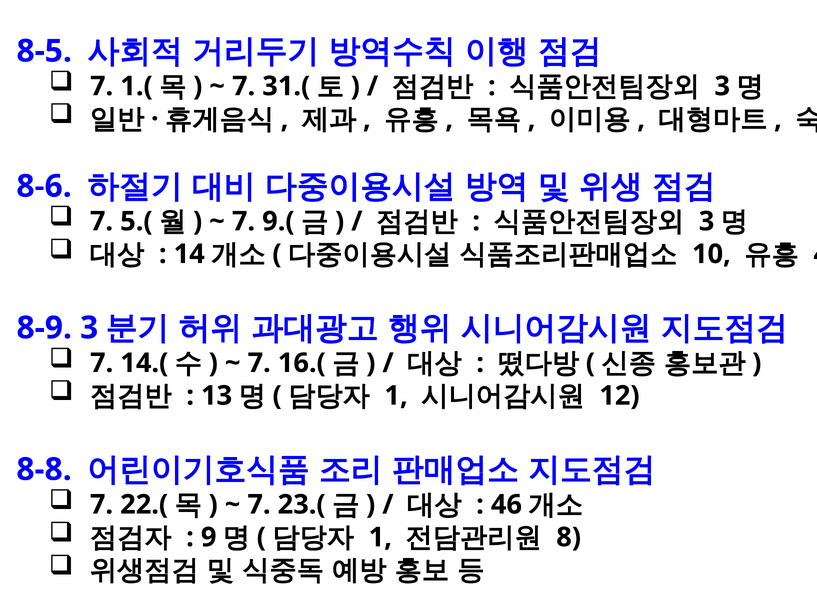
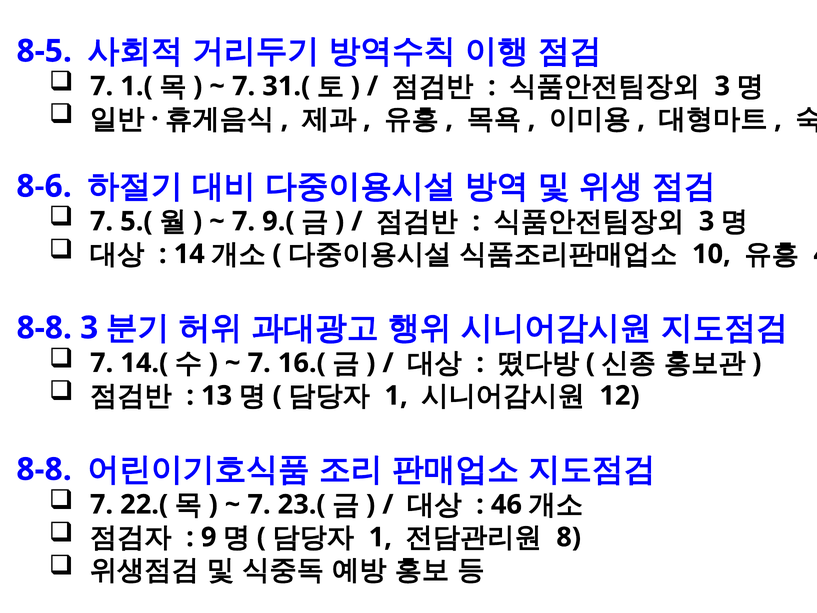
8-9: 8-9 -> 8-8 (44, 328)
